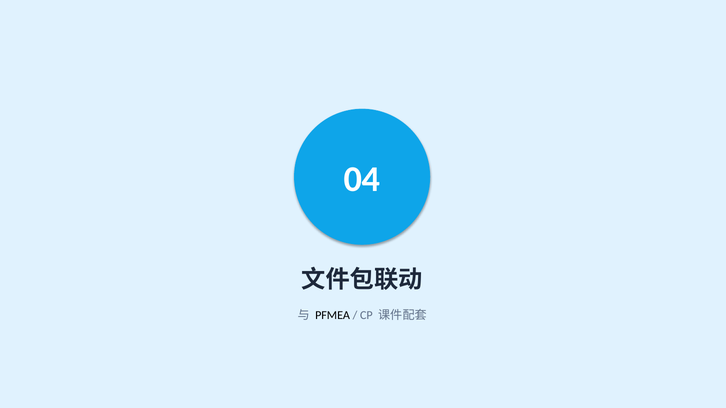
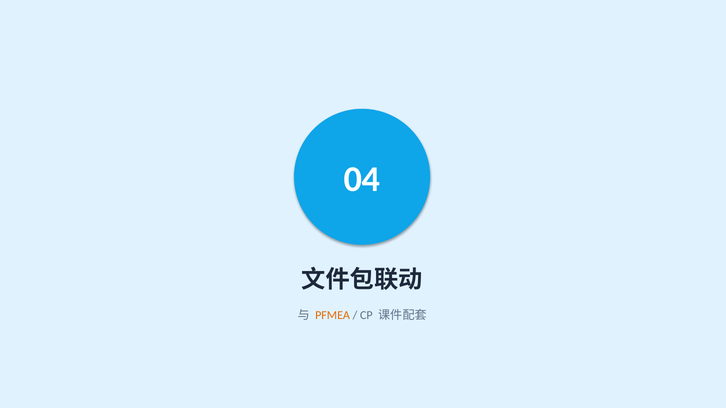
PFMEA colour: black -> orange (333, 316)
